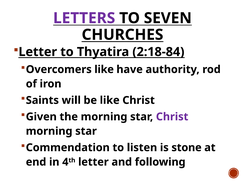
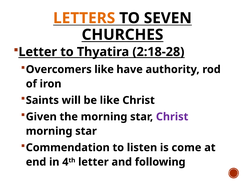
LETTERS colour: purple -> orange (84, 18)
2:18-84: 2:18-84 -> 2:18-28 (158, 52)
stone: stone -> come (186, 147)
